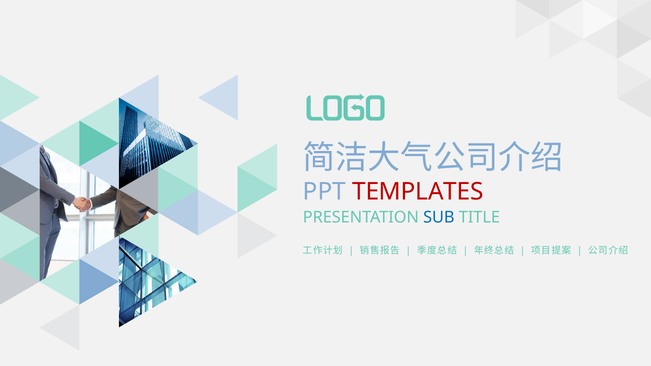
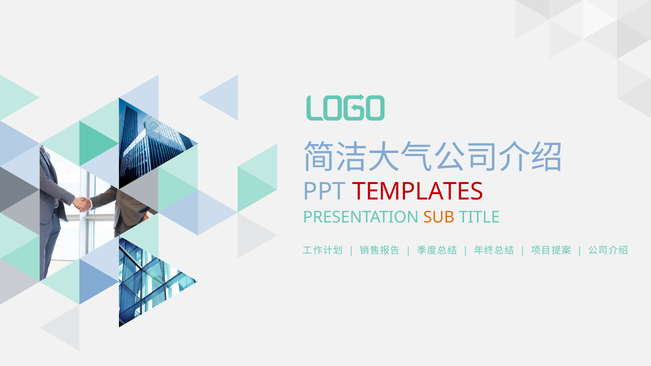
SUB colour: blue -> orange (439, 217)
